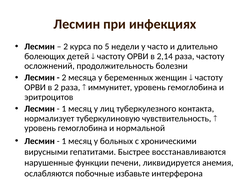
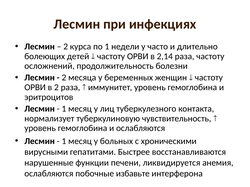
по 5: 5 -> 1 (107, 47)
и нормальной: нормальной -> ослабляются (141, 128)
